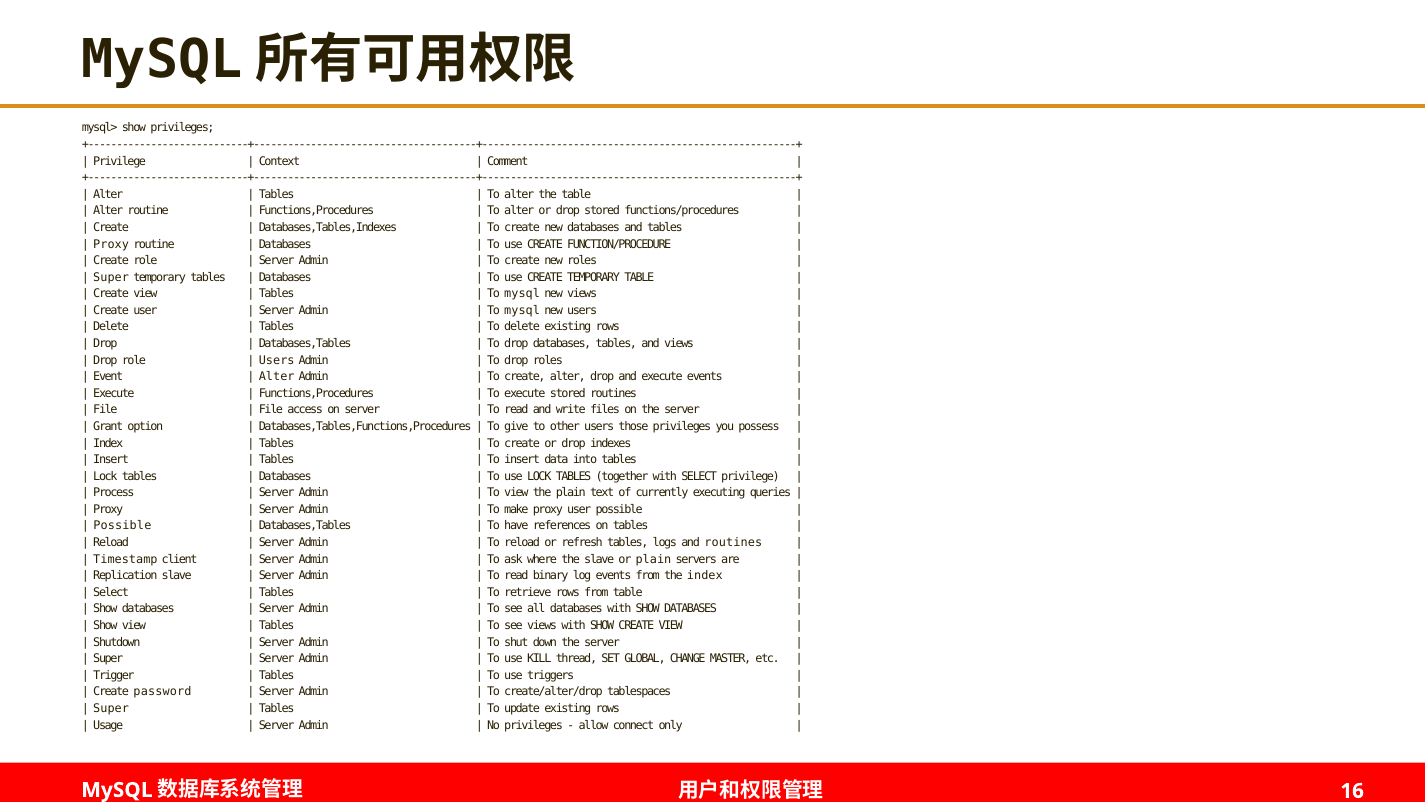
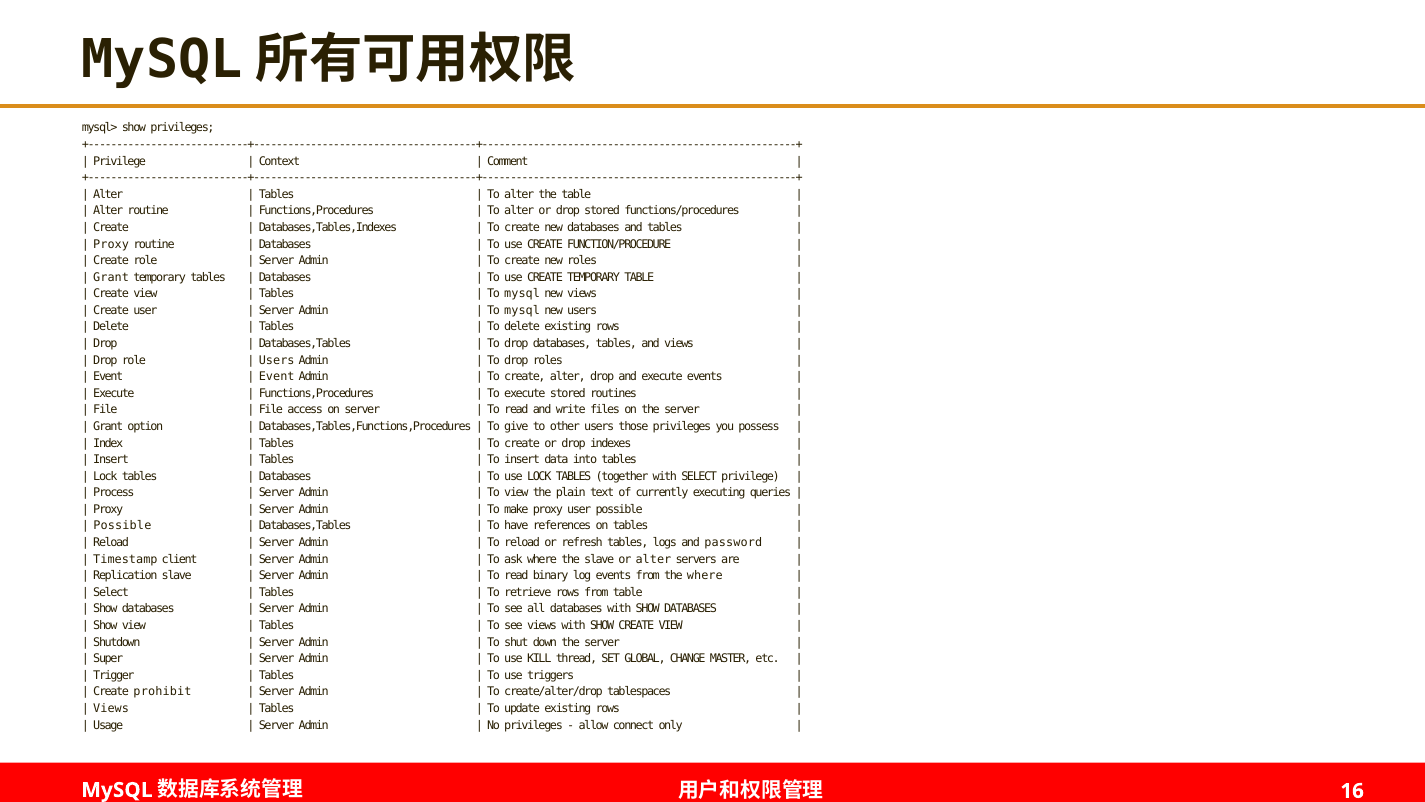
Super: Super -> Grant (111, 277)
Alter: Alter -> Event (277, 377)
and routines: routines -> password (733, 542)
or plain: plain -> alter (653, 559)
the index: index -> where (705, 576)
password: password -> prohibit (162, 692)
Super: Super -> Views (111, 708)
